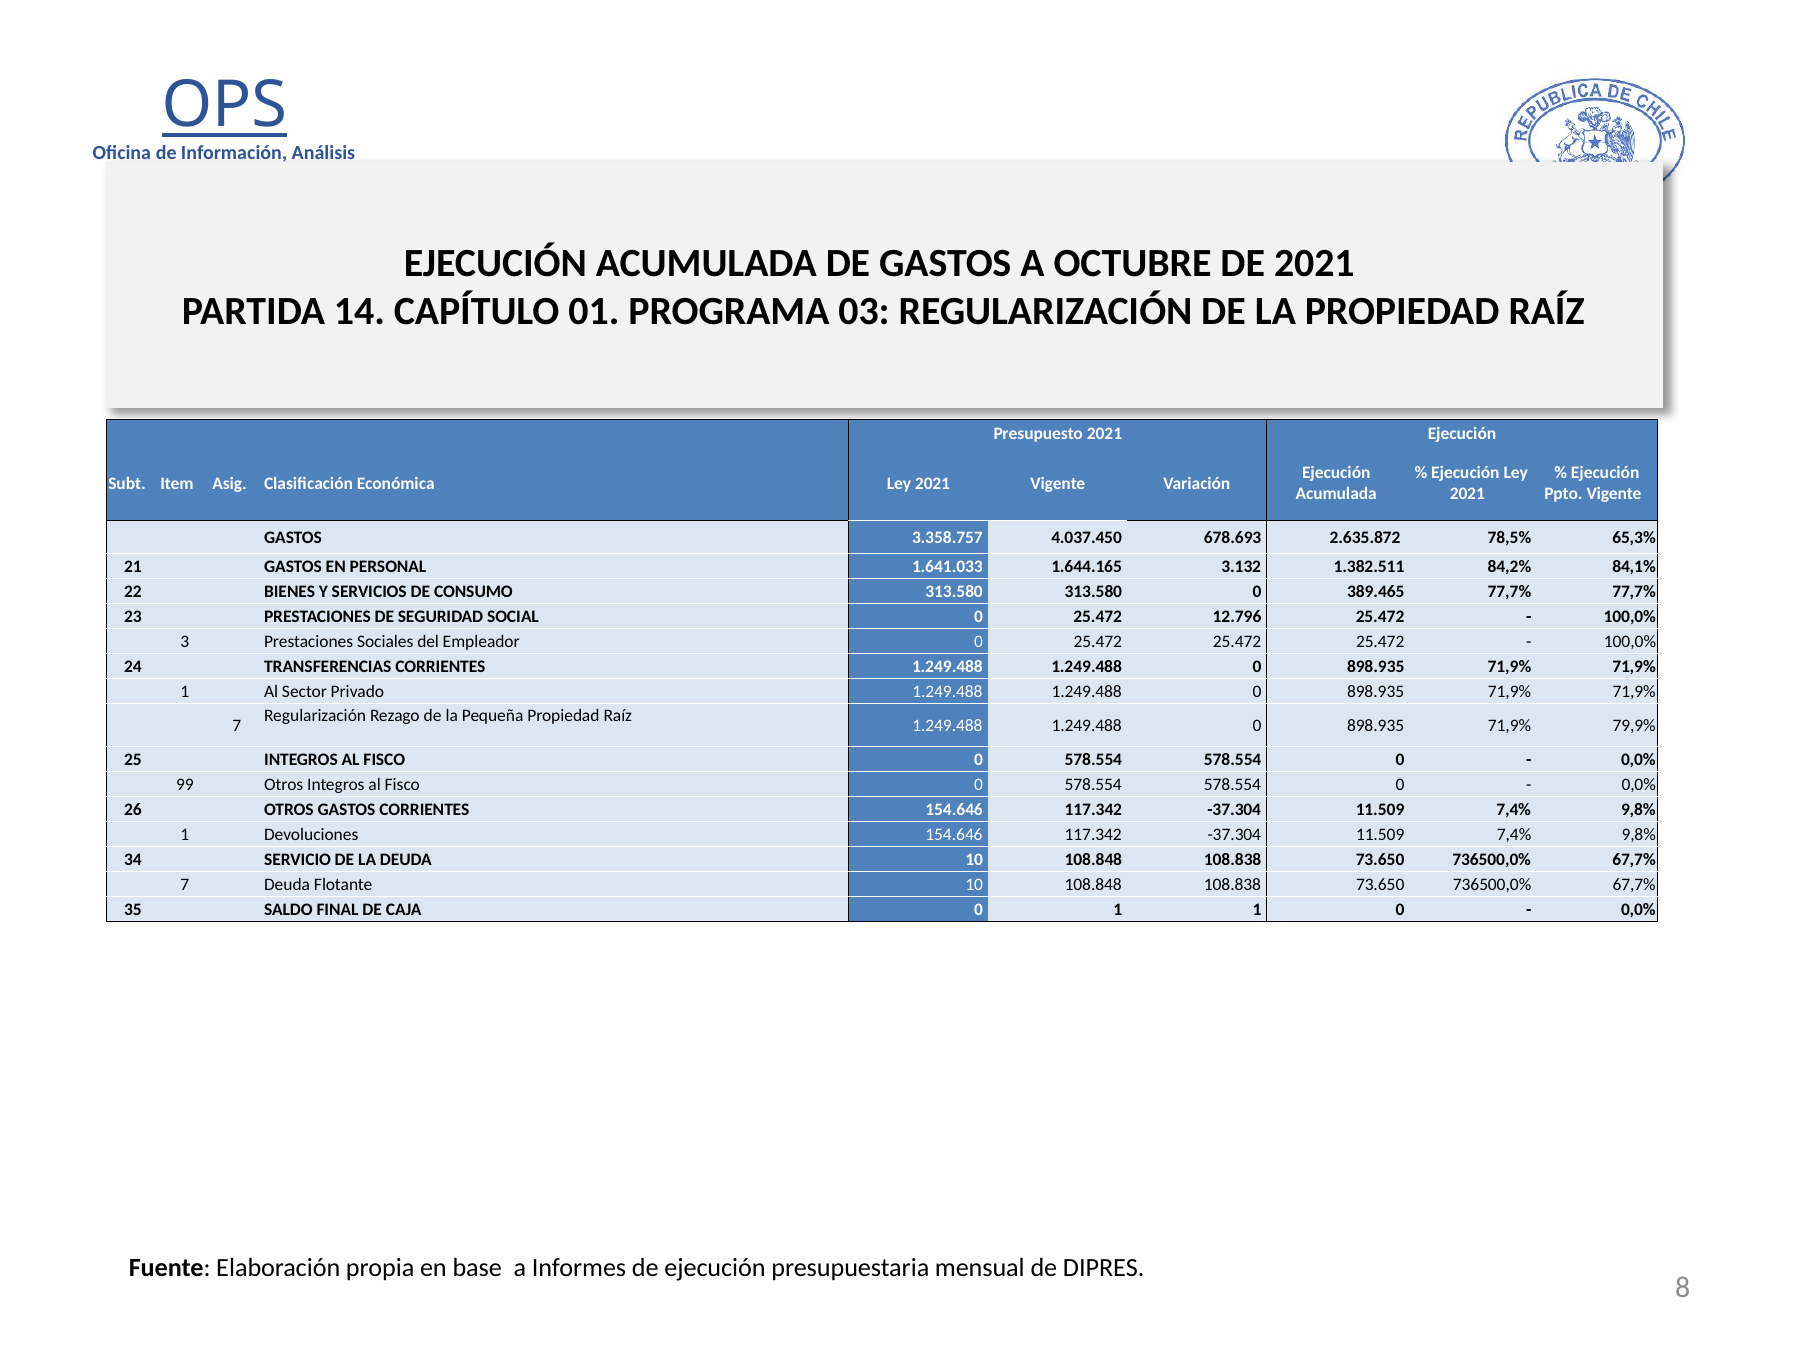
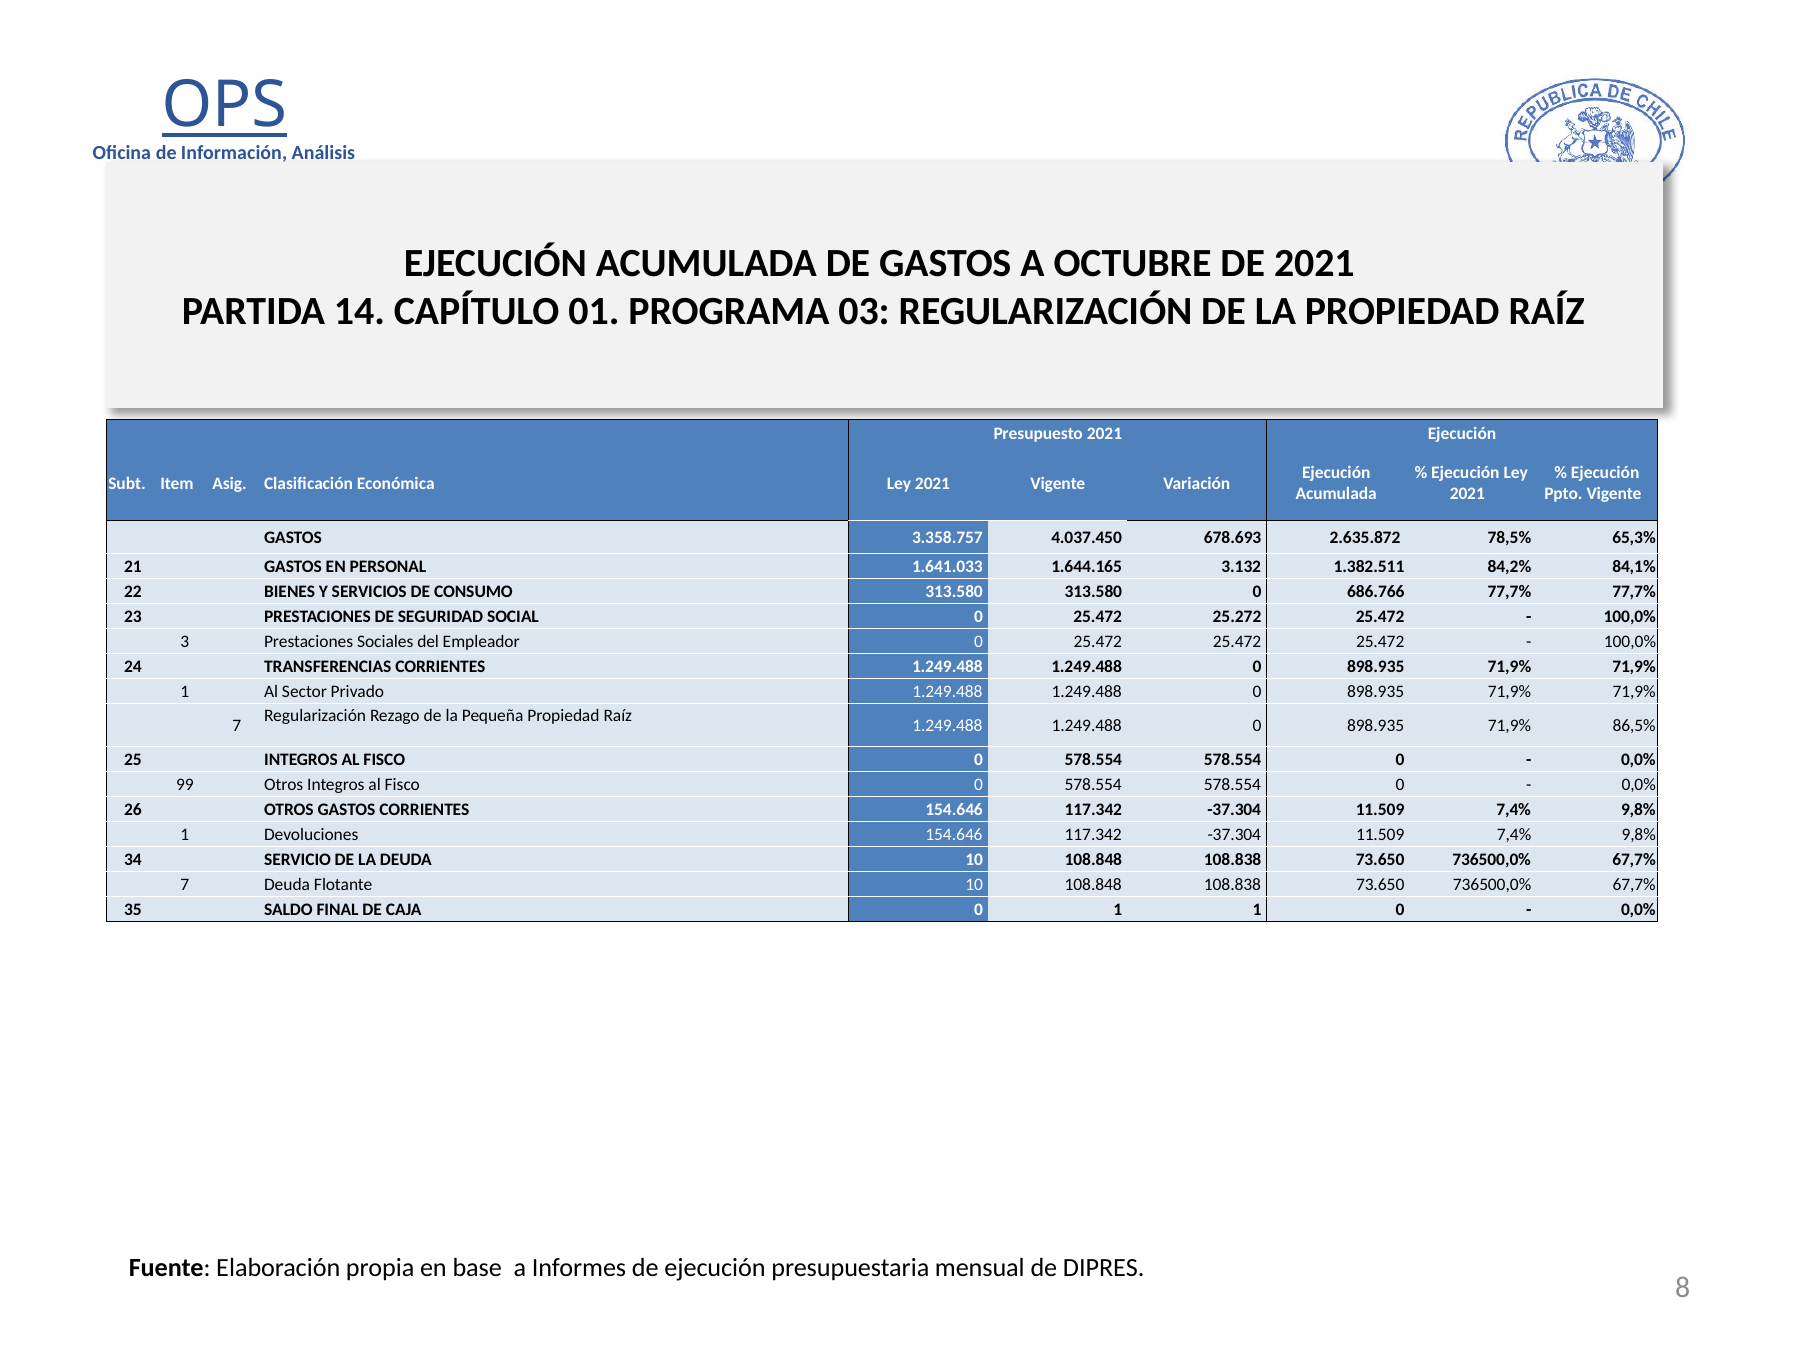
389.465: 389.465 -> 686.766 (1376, 592)
12.796: 12.796 -> 25.272 (1237, 617)
79,9%: 79,9% -> 86,5% (1634, 726)
